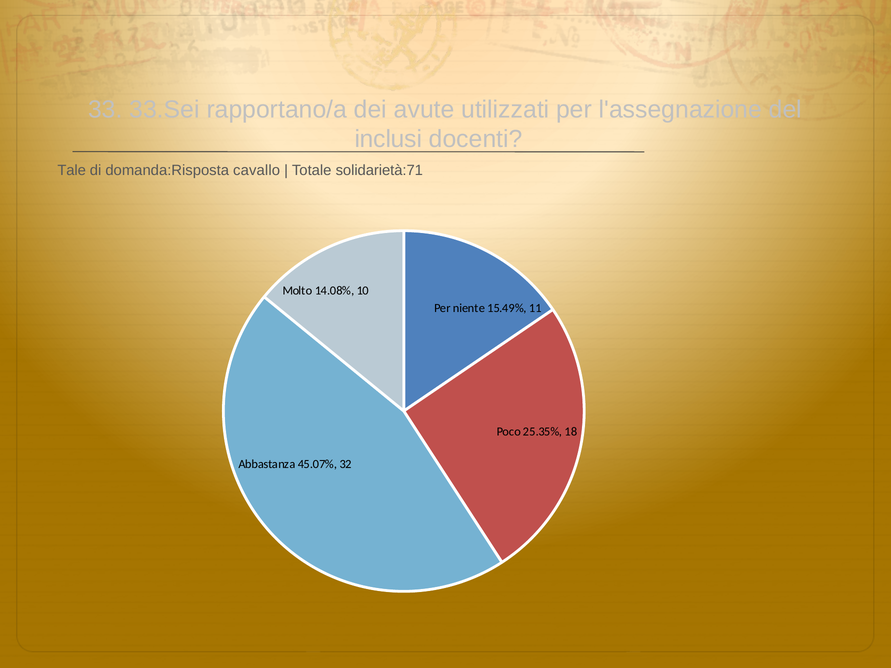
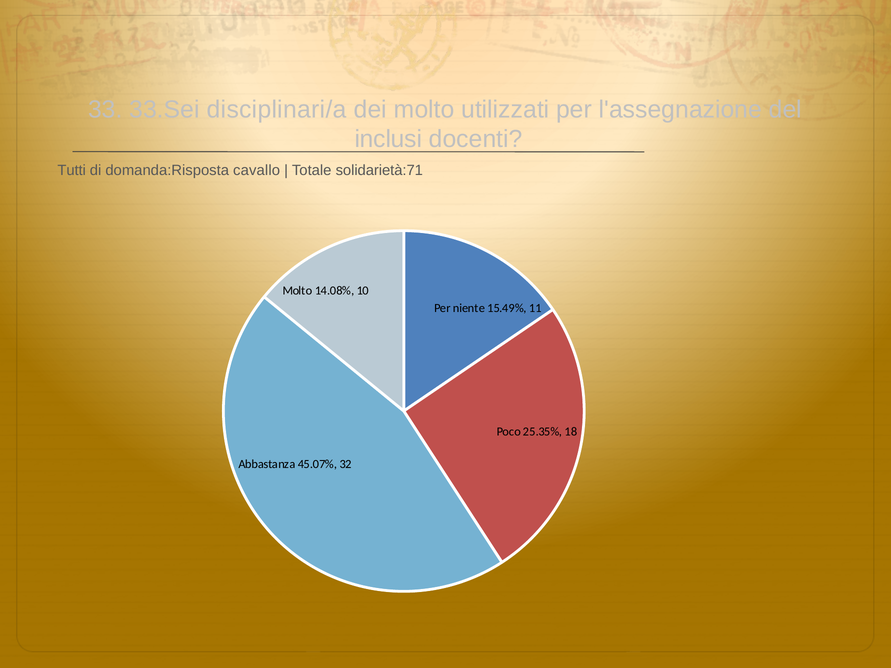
rapportano/a: rapportano/a -> disciplinari/a (277, 109)
dei avute: avute -> molto (424, 109)
Tale: Tale -> Tutti (72, 170)
